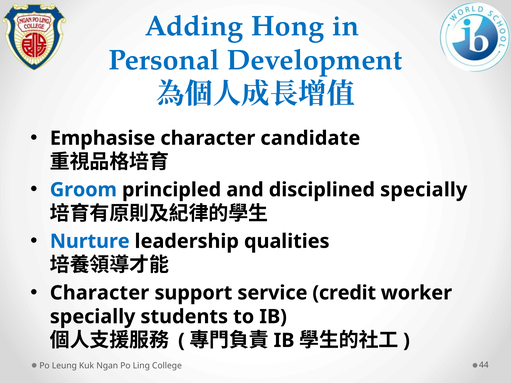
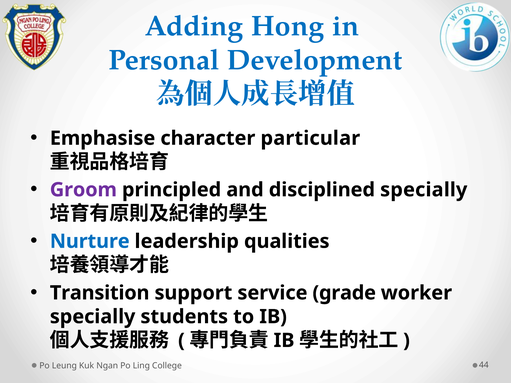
candidate: candidate -> particular (310, 138)
Groom colour: blue -> purple (83, 190)
Character: Character -> Transition (100, 293)
credit: credit -> grade (344, 293)
